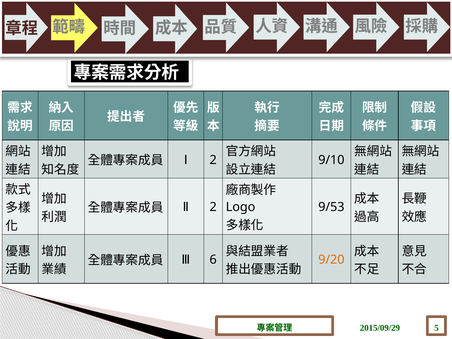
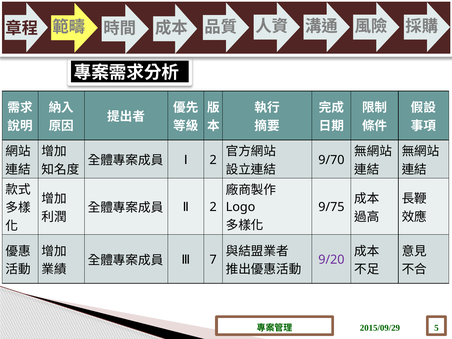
9/10: 9/10 -> 9/70 (331, 160)
9/53: 9/53 -> 9/75 (331, 207)
6: 6 -> 7 (213, 260)
9/20 colour: orange -> purple (331, 260)
